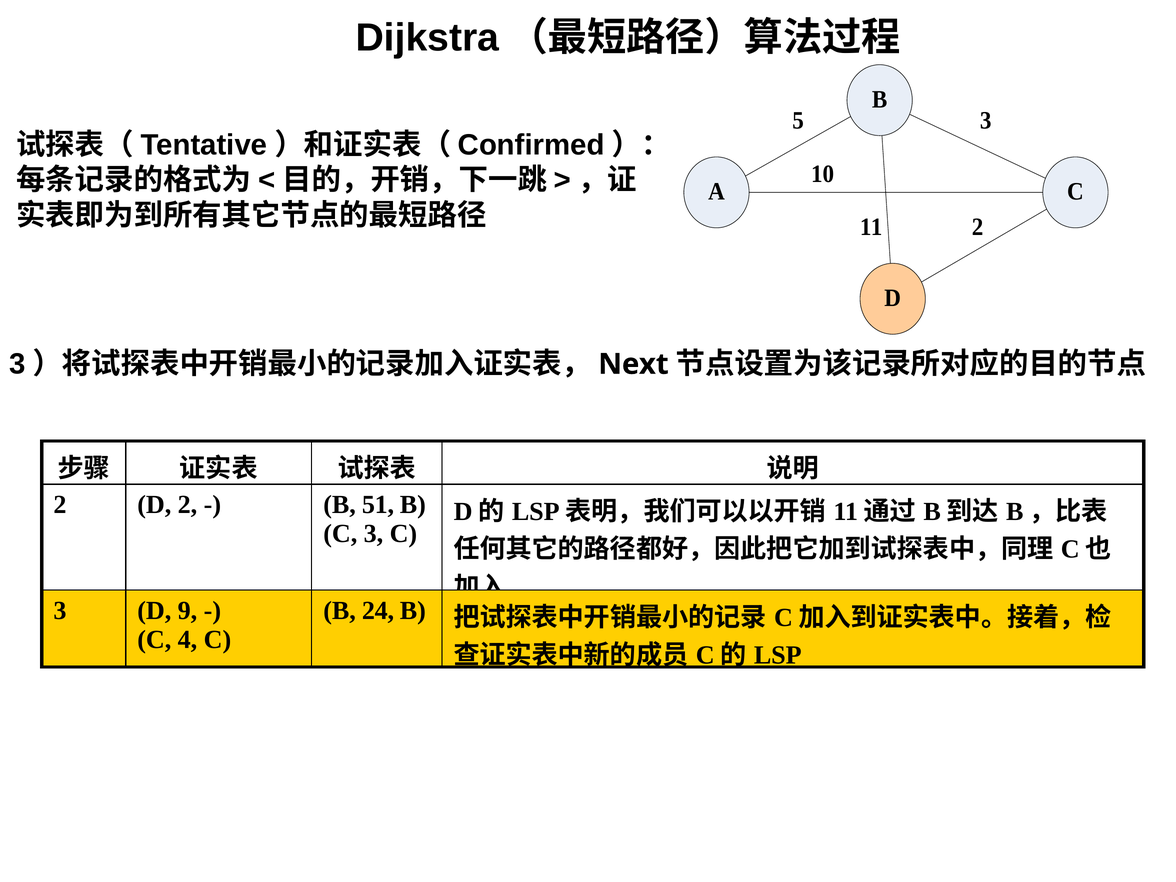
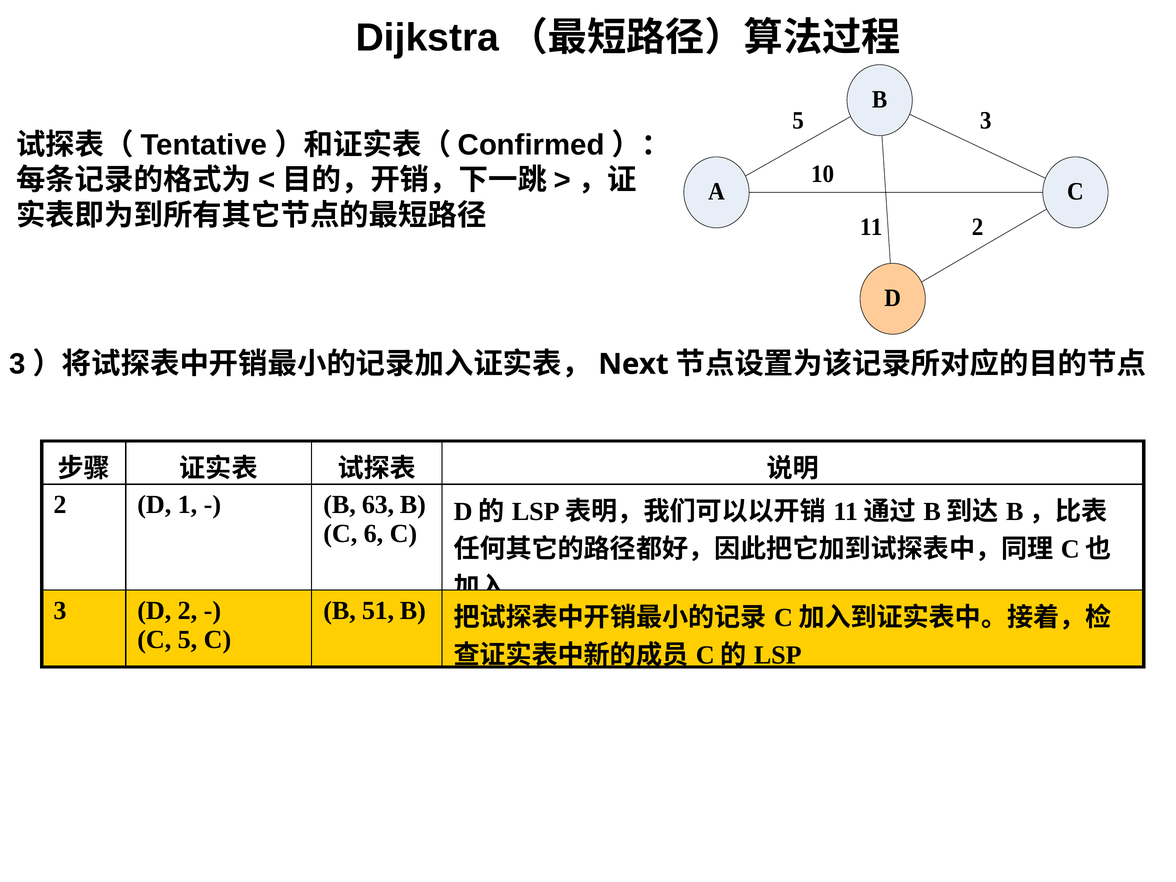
D 2: 2 -> 1 (187, 505)
51: 51 -> 63 (378, 505)
C 3: 3 -> 6 (373, 534)
D 9: 9 -> 2 (187, 611)
24: 24 -> 51 (378, 611)
C 4: 4 -> 5 (187, 640)
